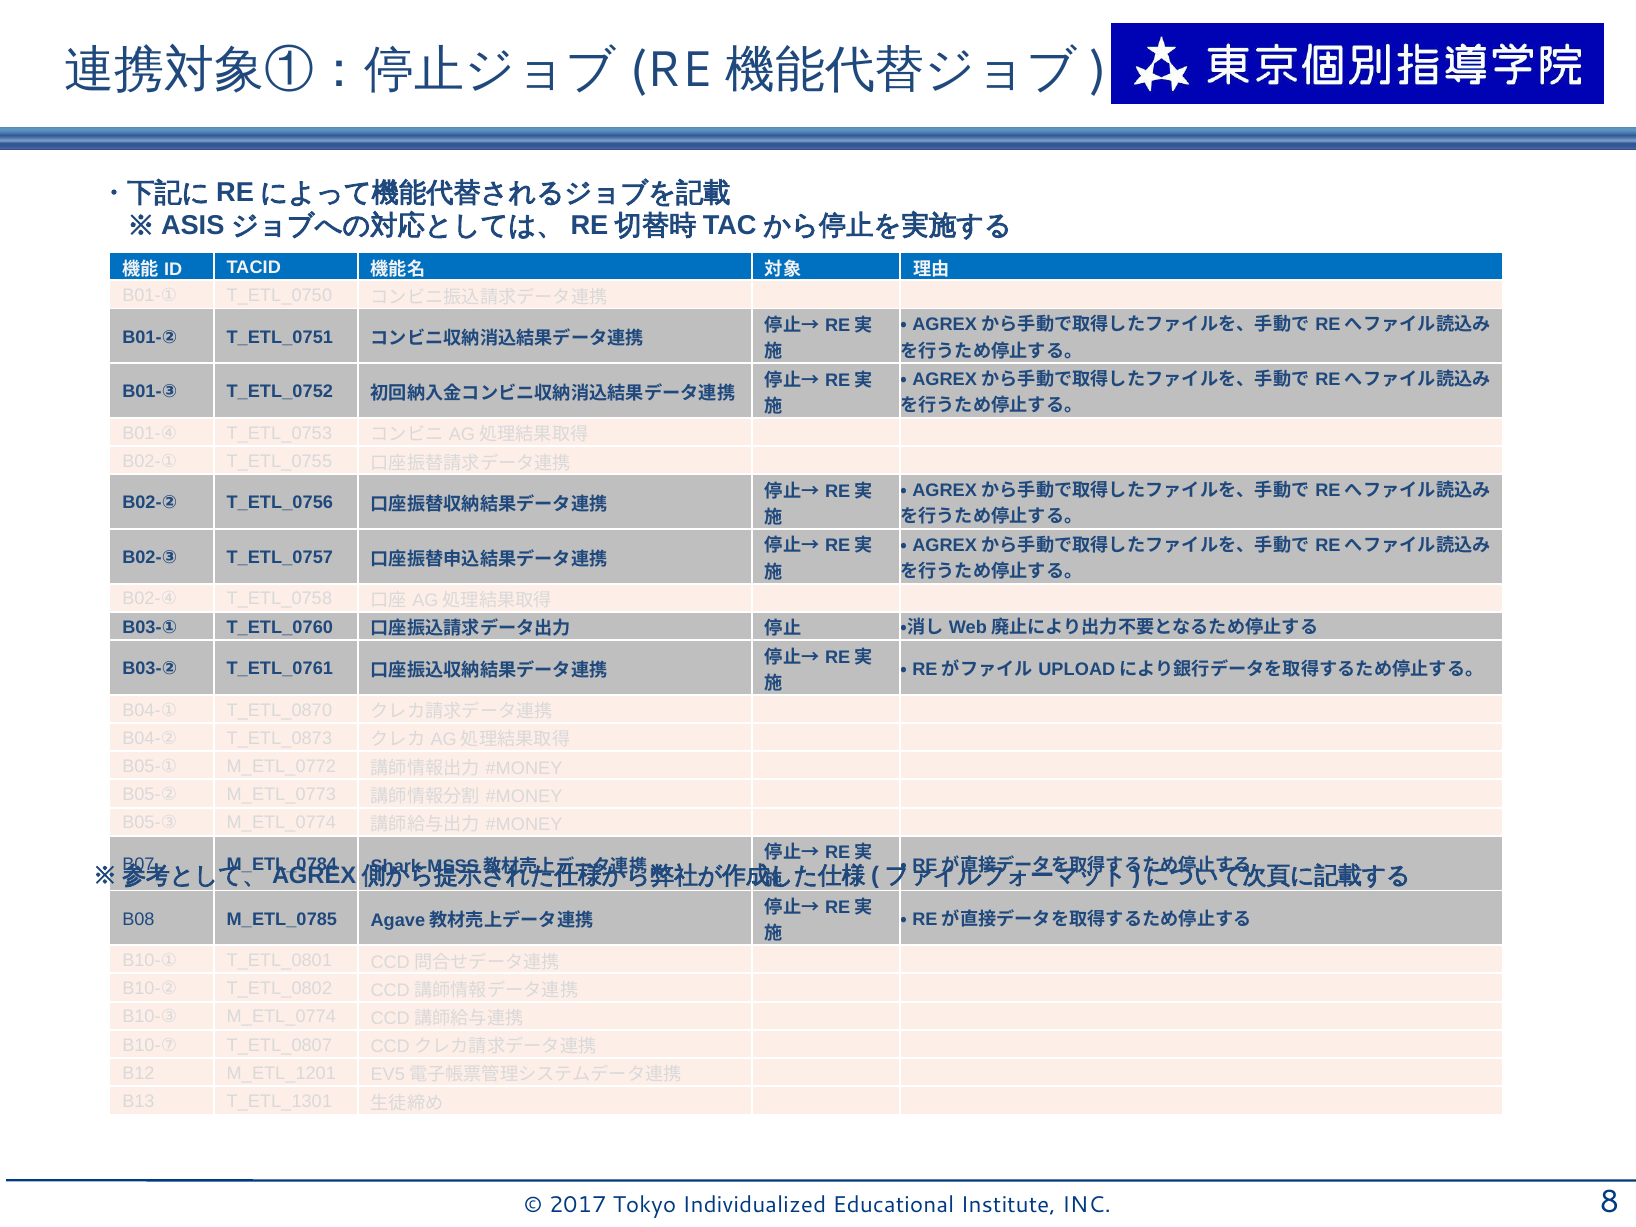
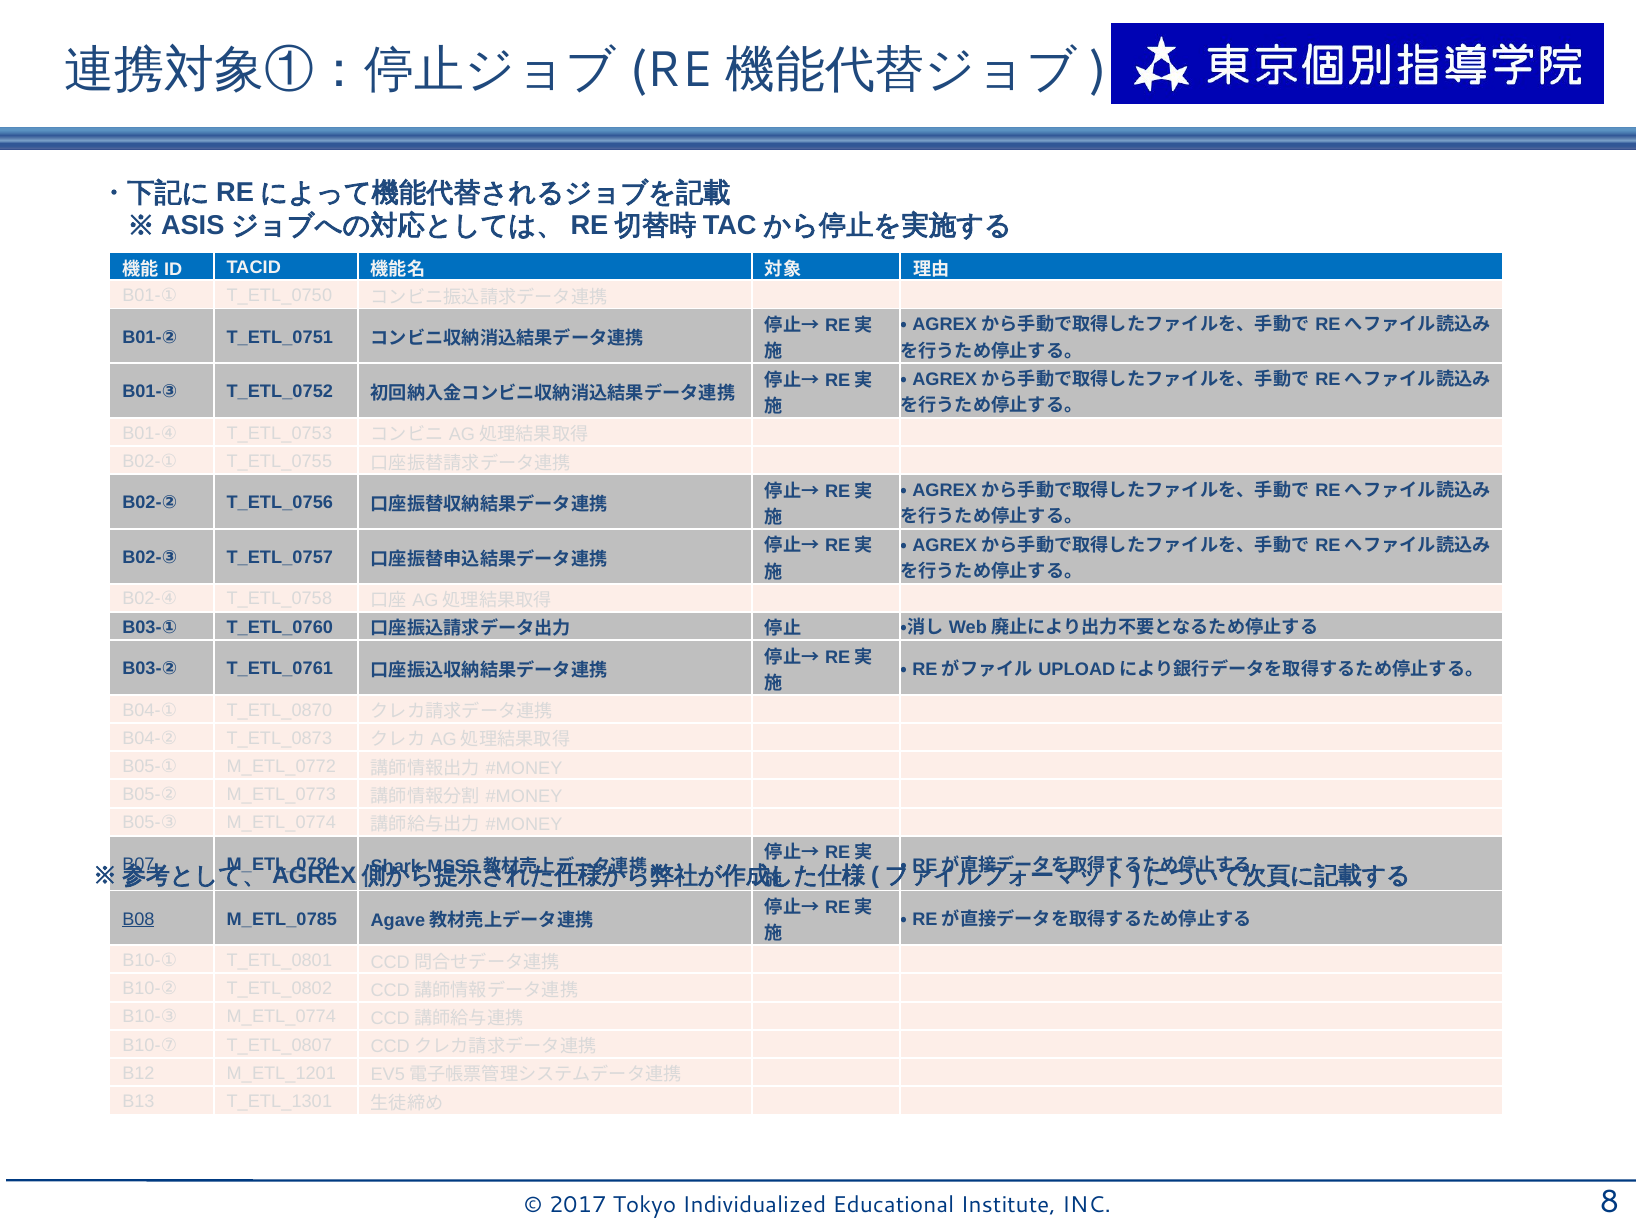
B08 underline: none -> present (138, 919)
